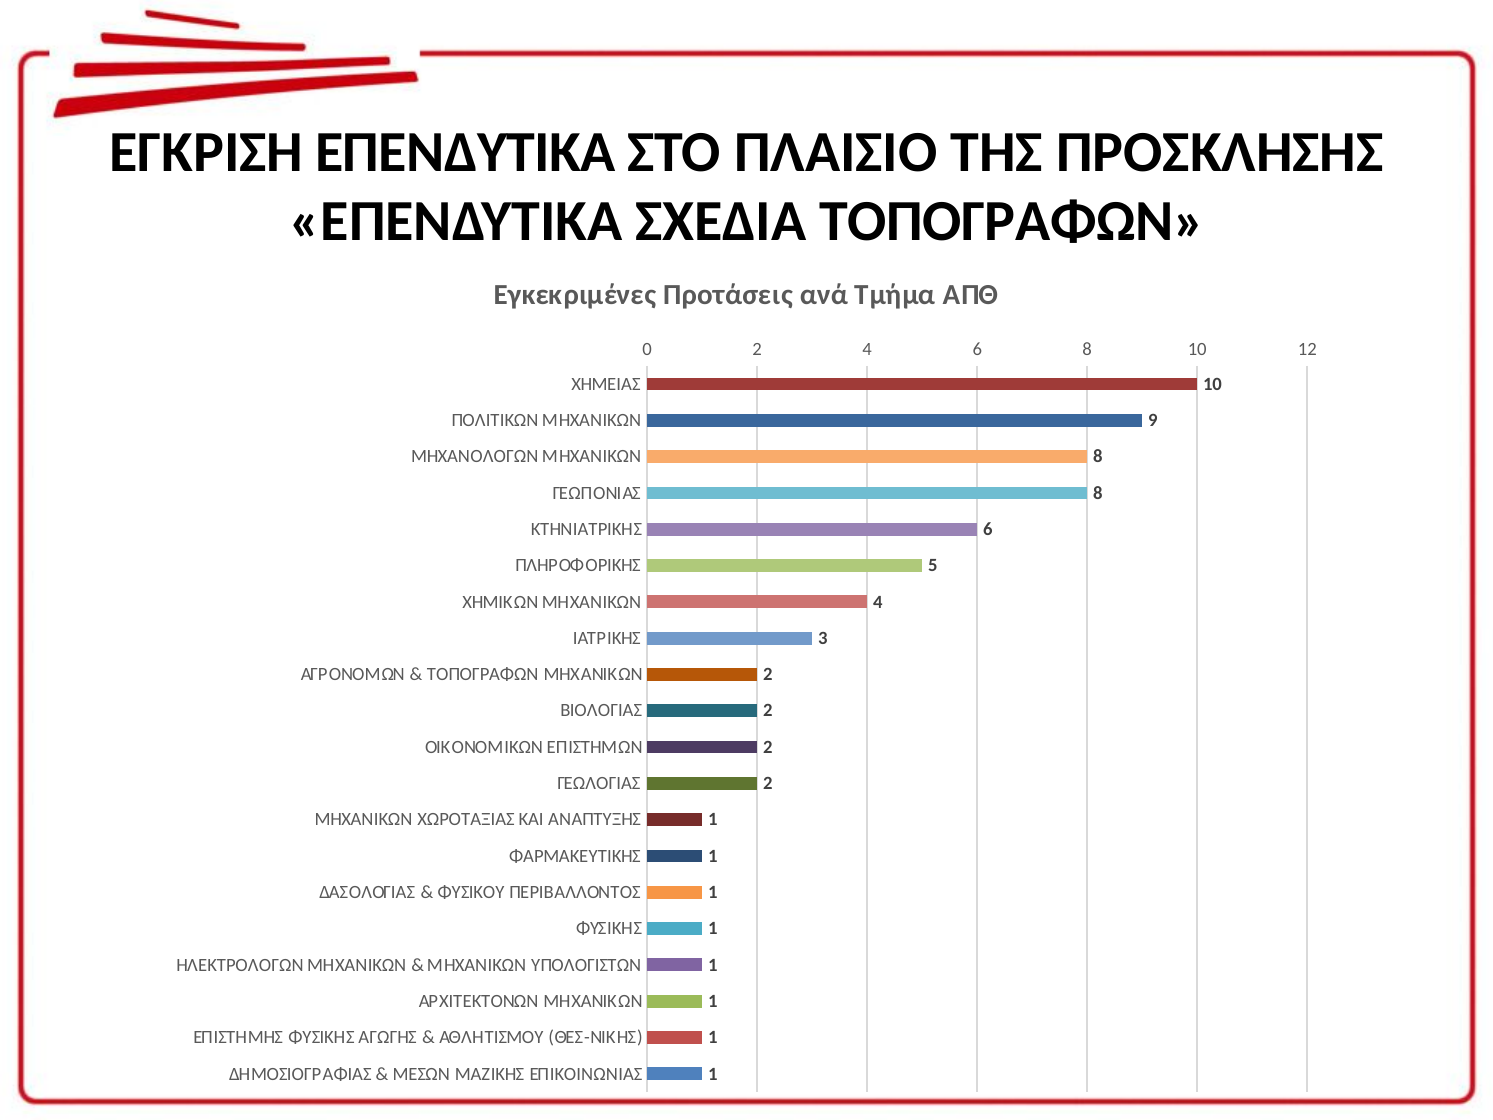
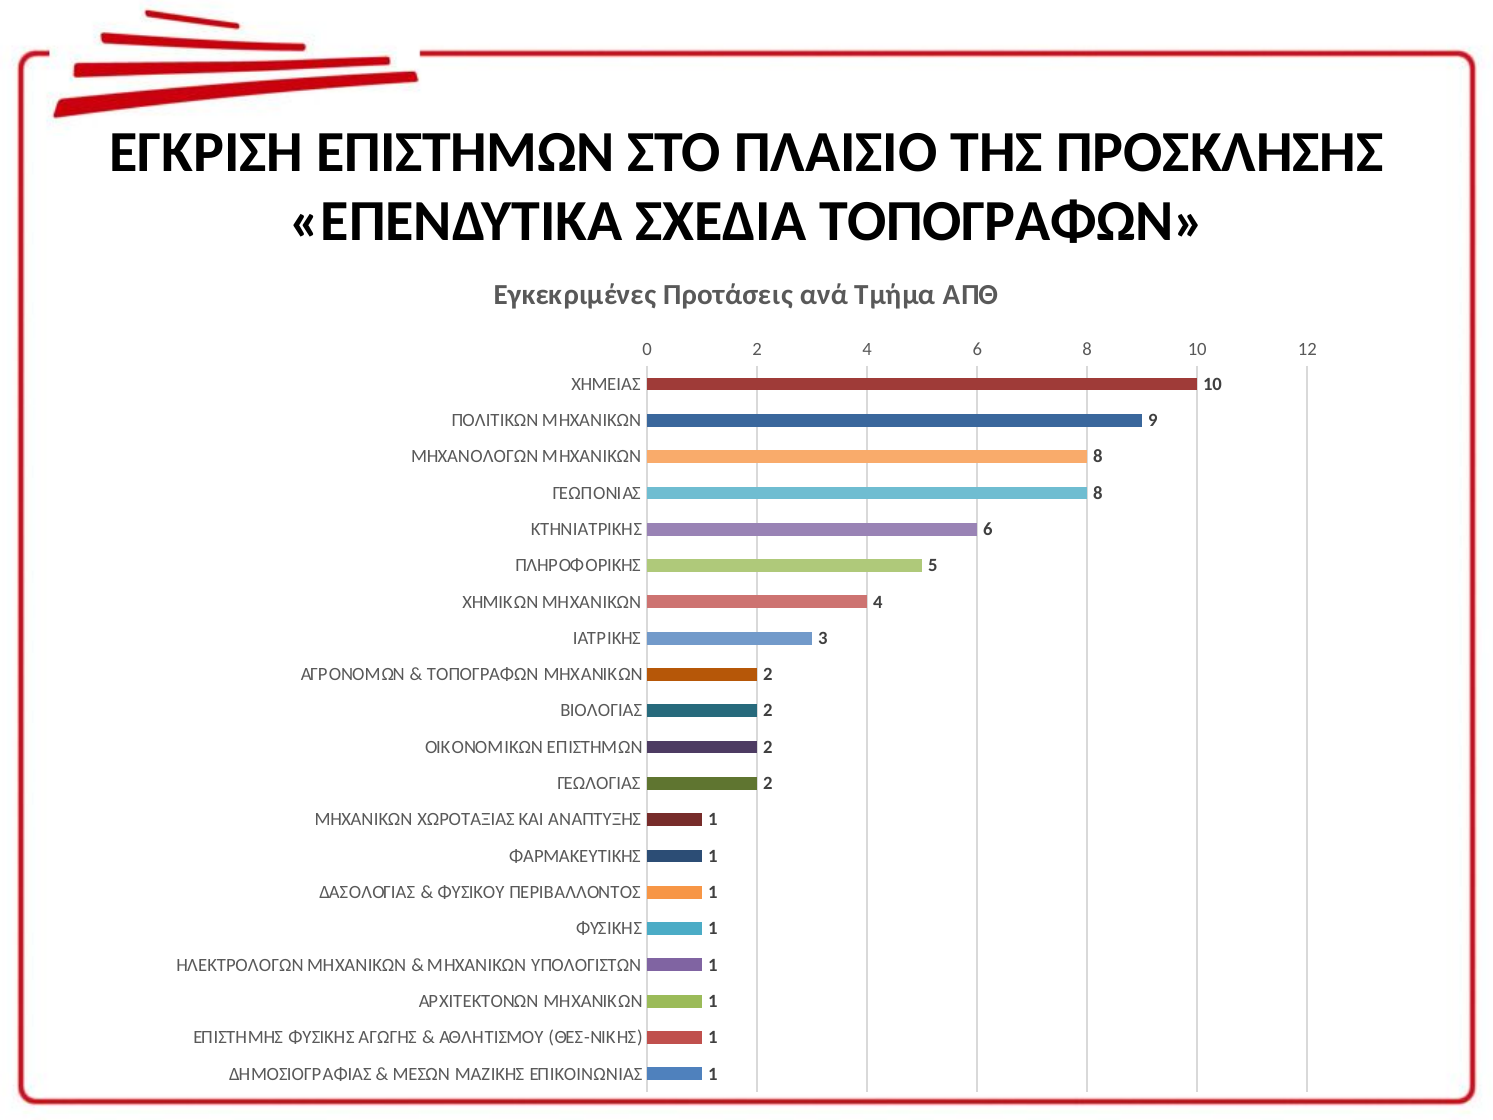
ΕΓΚΡΙΣΗ ΕΠΕΝΔΥΤΙΚΑ: ΕΠΕΝΔΥΤΙΚΑ -> ΕΠΙΣΤΗΜΩΝ (466, 152)
